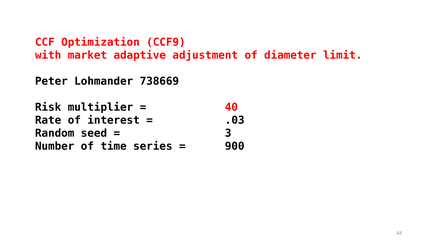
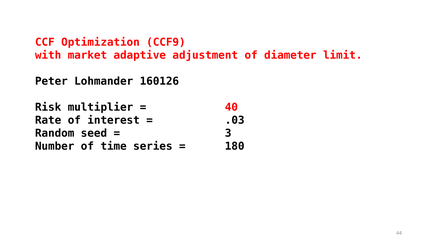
738669: 738669 -> 160126 (159, 81)
900: 900 -> 180 (235, 147)
